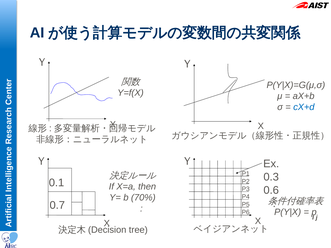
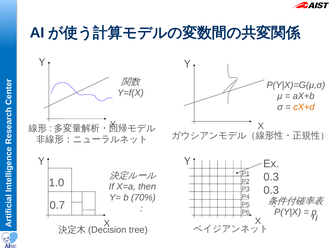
cX+d colour: blue -> orange (304, 107)
0.1: 0.1 -> 1.0 (57, 183)
0.6: 0.6 -> 0.3 (271, 190)
